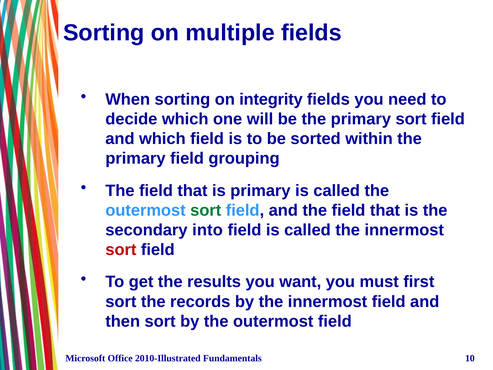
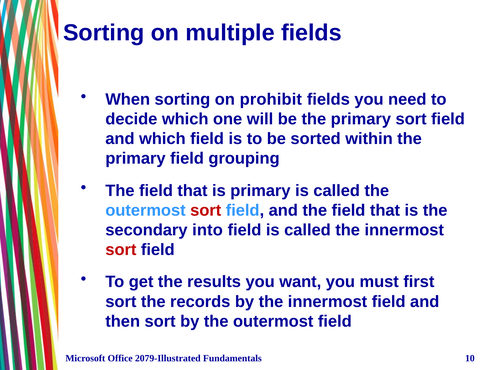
integrity: integrity -> prohibit (271, 99)
sort colour: green -> red (206, 210)
2010-Illustrated: 2010-Illustrated -> 2079-Illustrated (168, 358)
